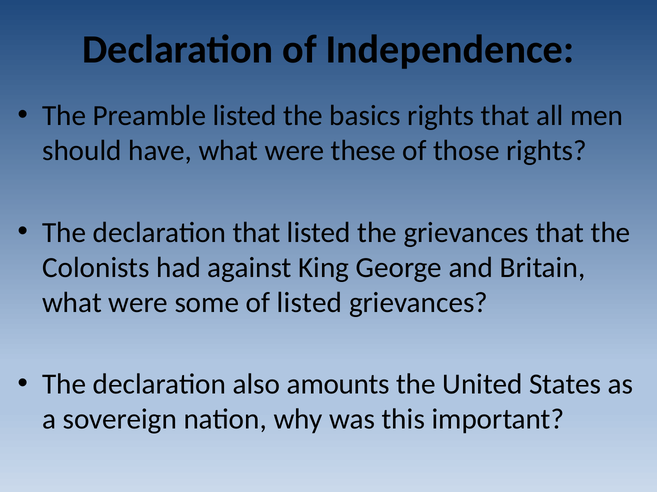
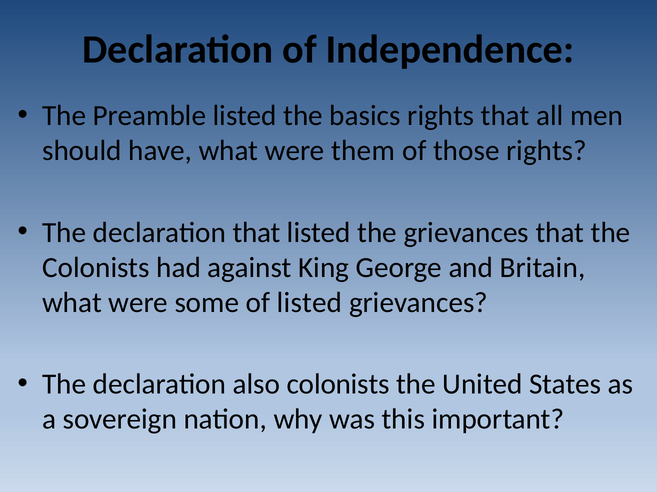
these: these -> them (363, 151)
also amounts: amounts -> colonists (338, 385)
